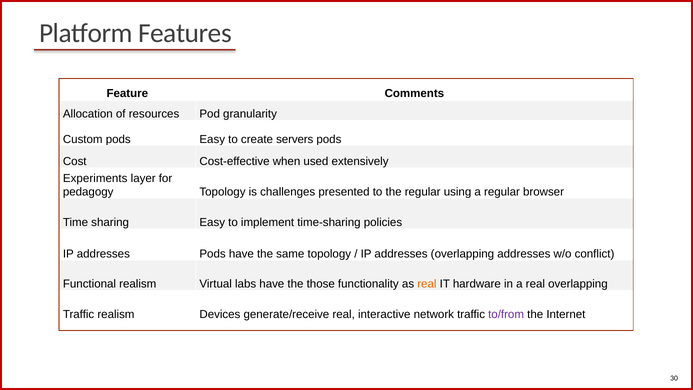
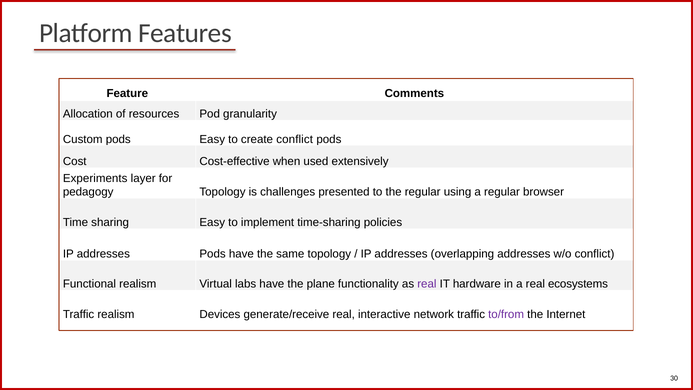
create servers: servers -> conflict (295, 139)
those: those -> plane (321, 284)
real colour: orange -> purple (427, 284)
real overlapping: overlapping -> ecosystems (578, 284)
